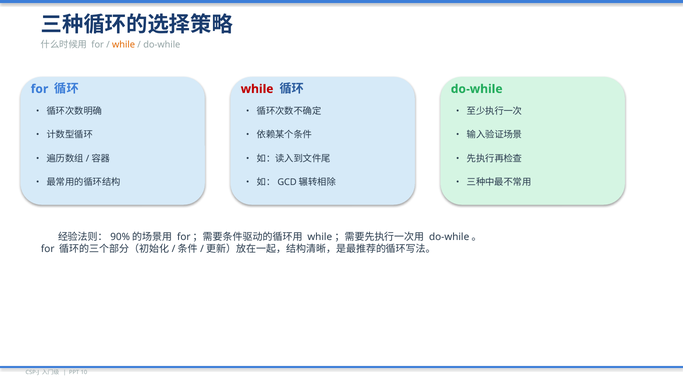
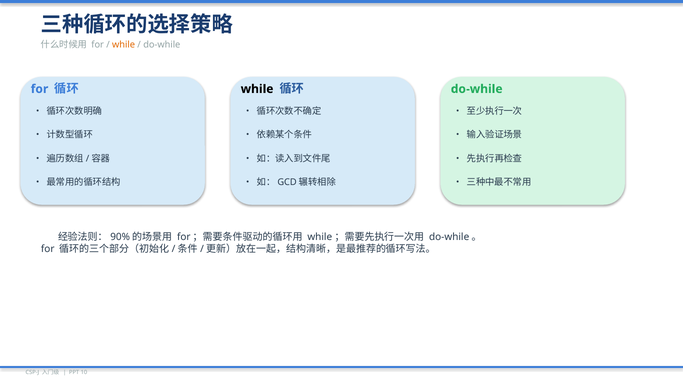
while colour: red -> black (257, 89)
